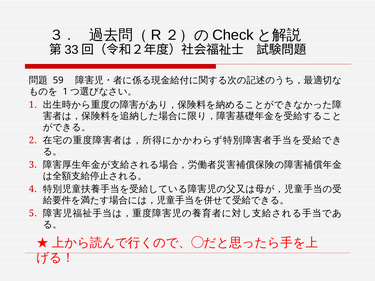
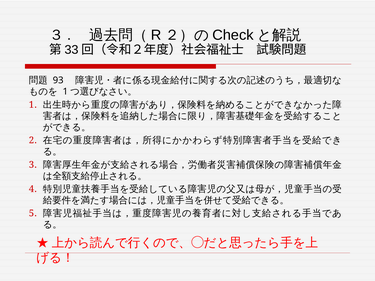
59: 59 -> 93 (58, 80)
